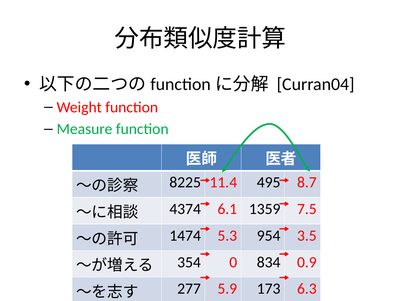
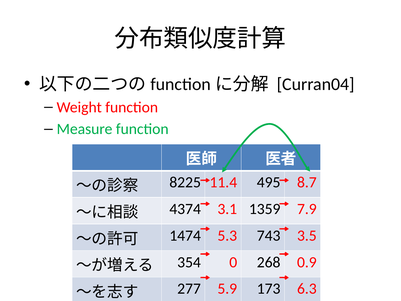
6.1: 6.1 -> 3.1 (227, 209)
7.5: 7.5 -> 7.9 (307, 209)
954: 954 -> 743 (269, 235)
834: 834 -> 268 (269, 262)
